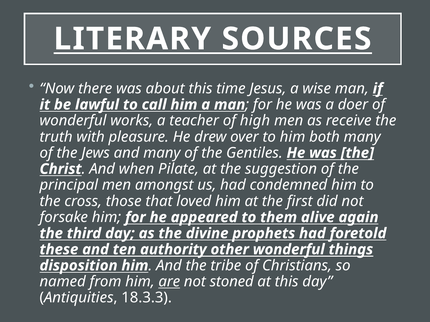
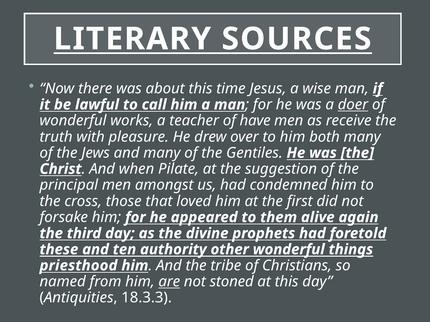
doer underline: none -> present (353, 105)
high: high -> have (255, 121)
disposition: disposition -> priesthood (78, 266)
